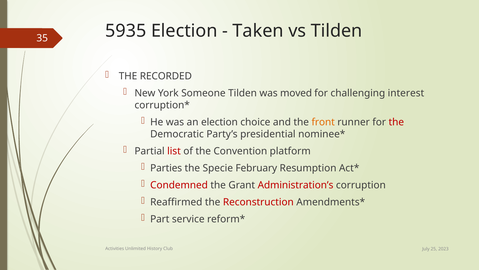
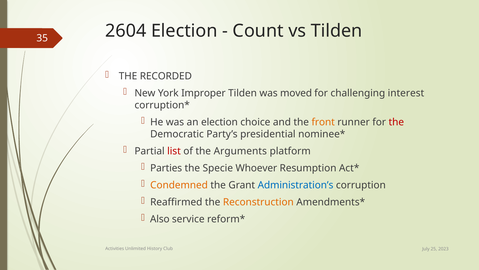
5935: 5935 -> 2604 (126, 31)
Taken: Taken -> Count (258, 31)
Someone: Someone -> Improper (203, 93)
Convention: Convention -> Arguments (240, 151)
February: February -> Whoever (256, 168)
Condemned colour: red -> orange (179, 185)
Administration’s colour: red -> blue (296, 185)
Reconstruction colour: red -> orange (258, 202)
Part: Part -> Also (160, 219)
